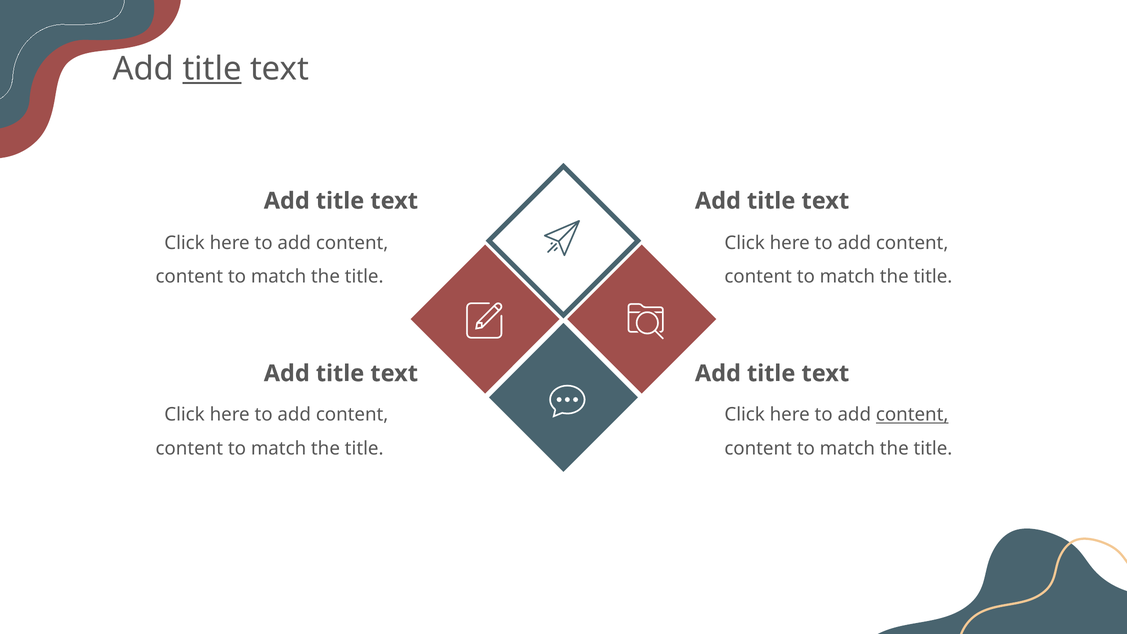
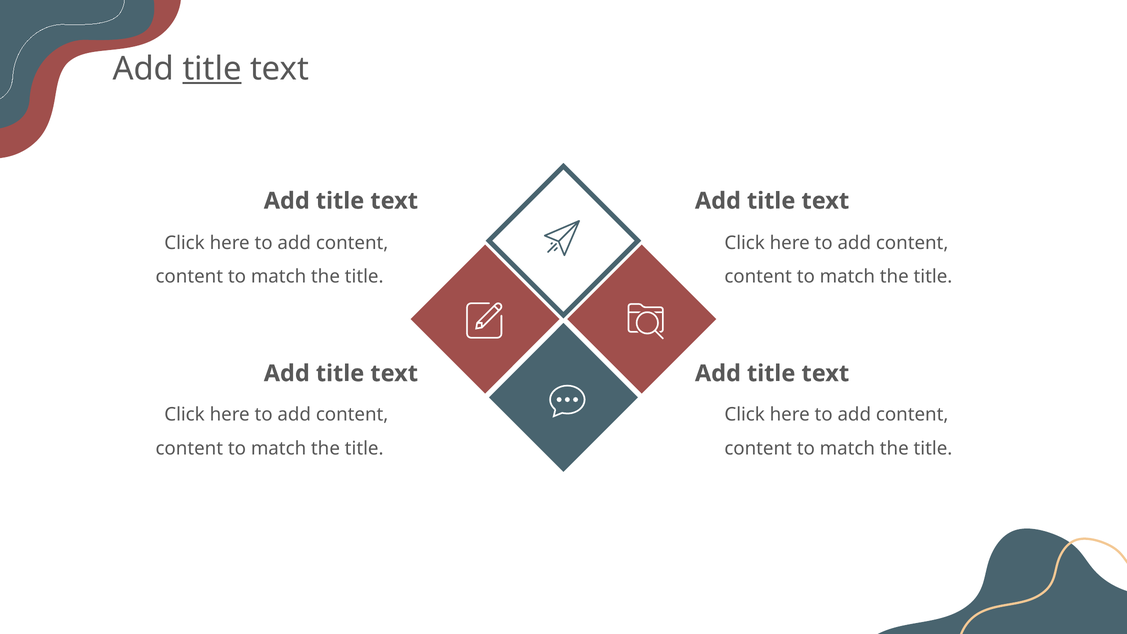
content underline: present -> none (912, 415)
